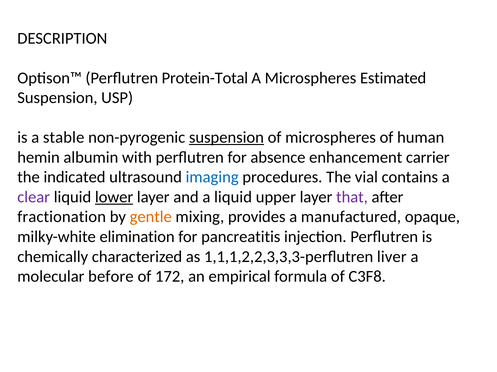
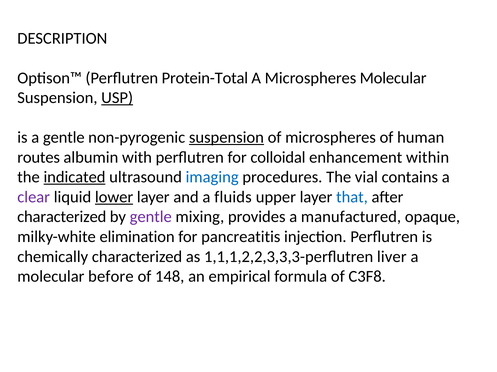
Microspheres Estimated: Estimated -> Molecular (393, 78)
USP underline: none -> present (117, 98)
a stable: stable -> gentle (64, 138)
hemin: hemin -> routes (39, 158)
absence: absence -> colloidal (278, 158)
carrier: carrier -> within (428, 158)
indicated underline: none -> present (75, 178)
a liquid: liquid -> fluids (233, 197)
that colour: purple -> blue (352, 197)
fractionation: fractionation -> characterized (62, 217)
gentle colour: orange -> purple (151, 217)
172: 172 -> 148 (170, 277)
